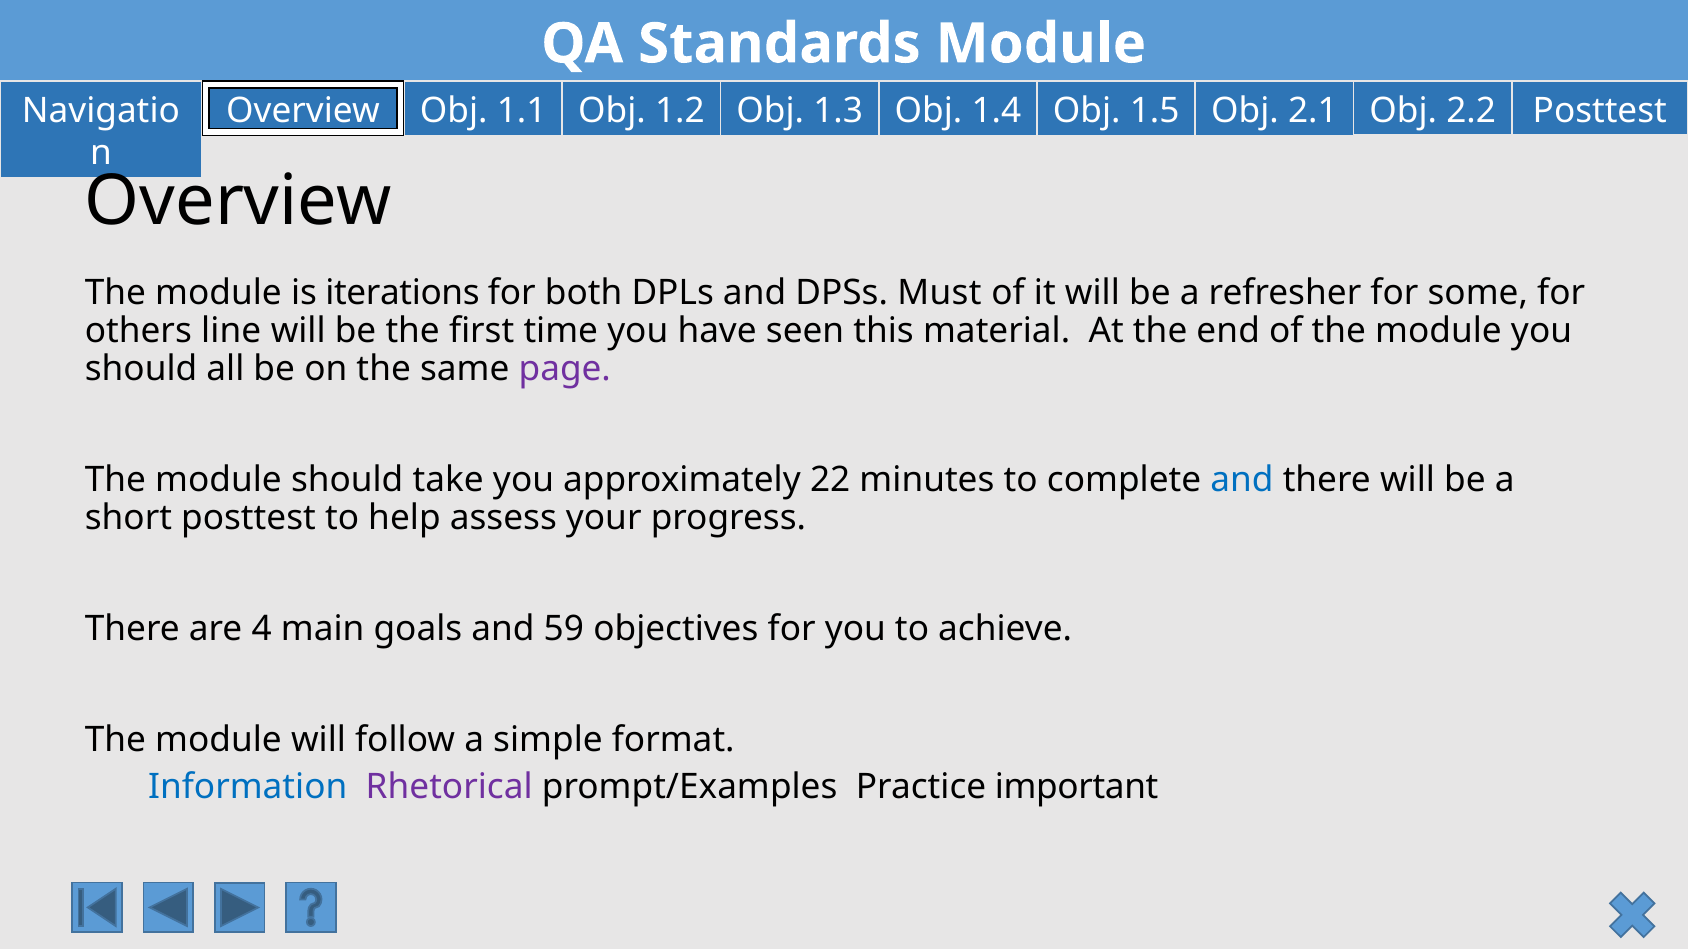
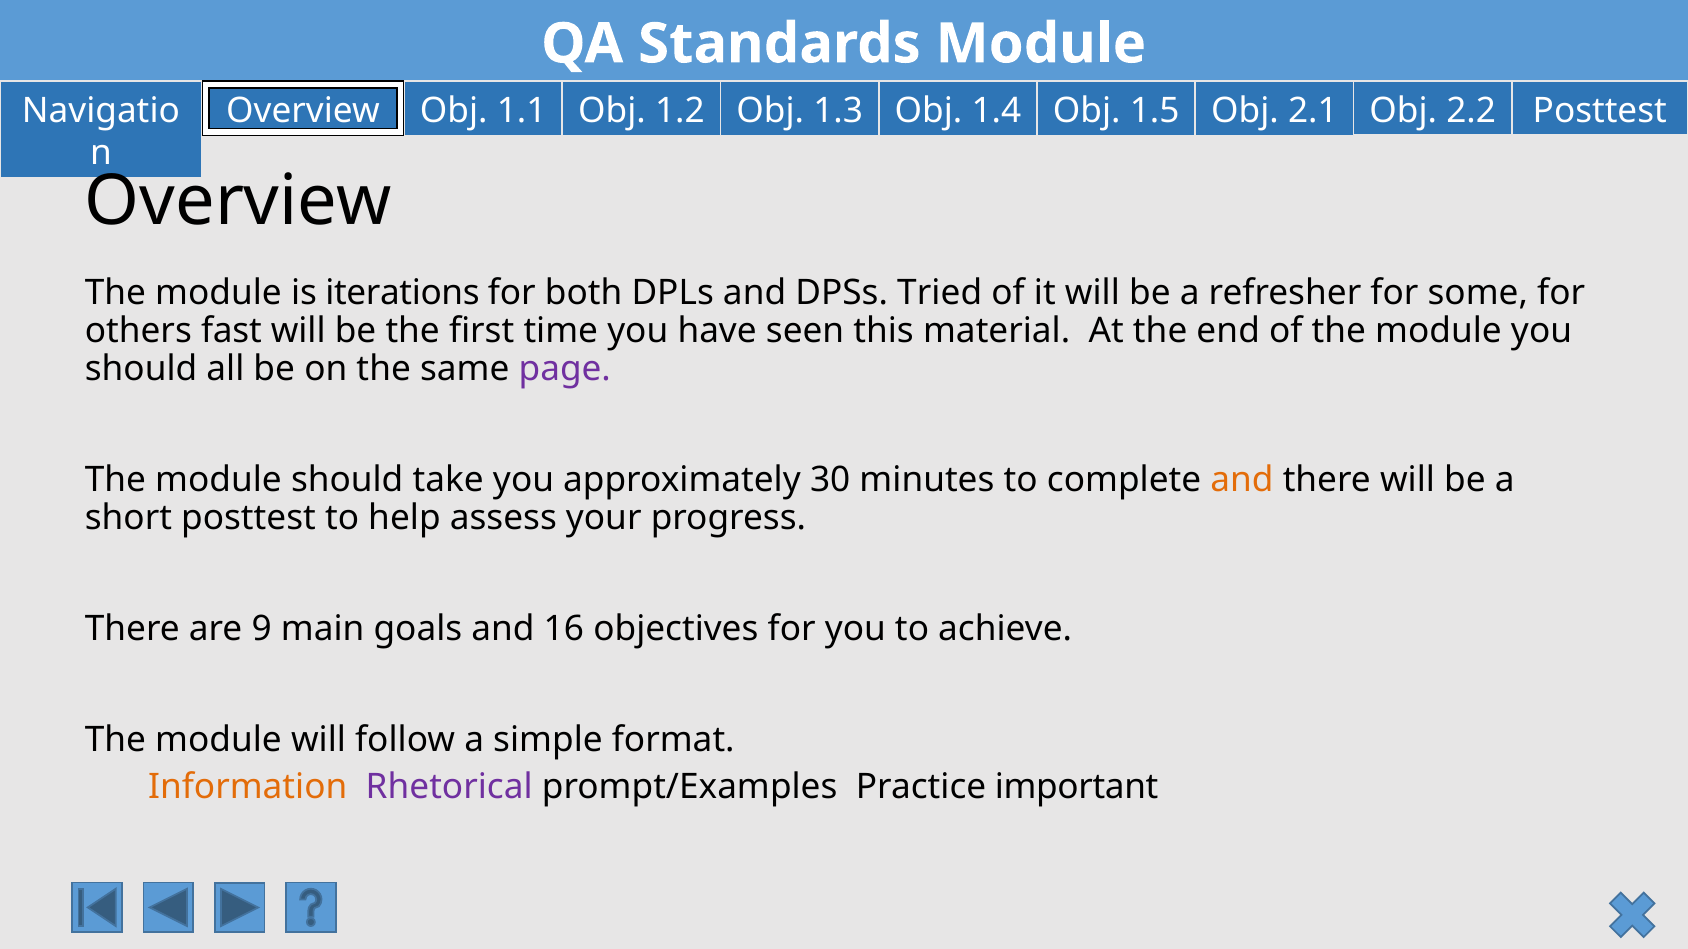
Must: Must -> Tried (940, 293)
line: line -> fast (231, 331)
22: 22 -> 30 (830, 480)
and colour: blue -> orange (1242, 480)
4: 4 -> 9 (262, 630)
59: 59 -> 16 (564, 630)
Information colour: blue -> orange (248, 788)
